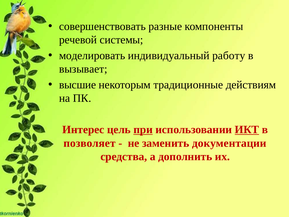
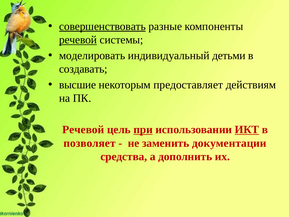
совершенствовать underline: none -> present (102, 26)
речевой underline: none -> present (78, 40)
работу: работу -> детьми (229, 55)
вызывает: вызывает -> создавать (83, 69)
традиционные: традиционные -> предоставляет (188, 85)
Интерес: Интерес -> Речевой (83, 130)
